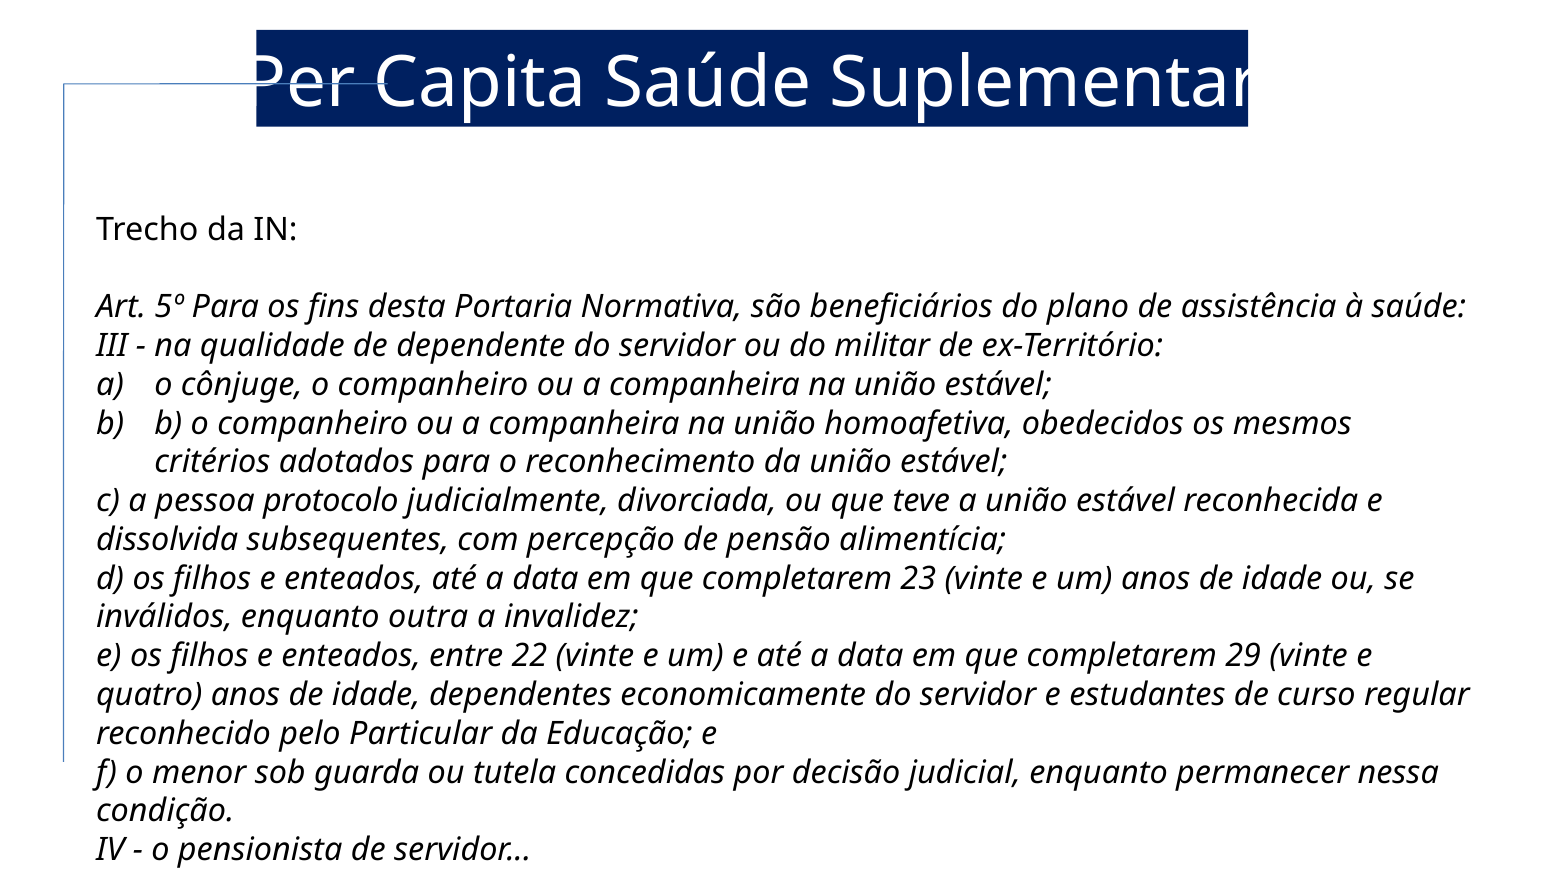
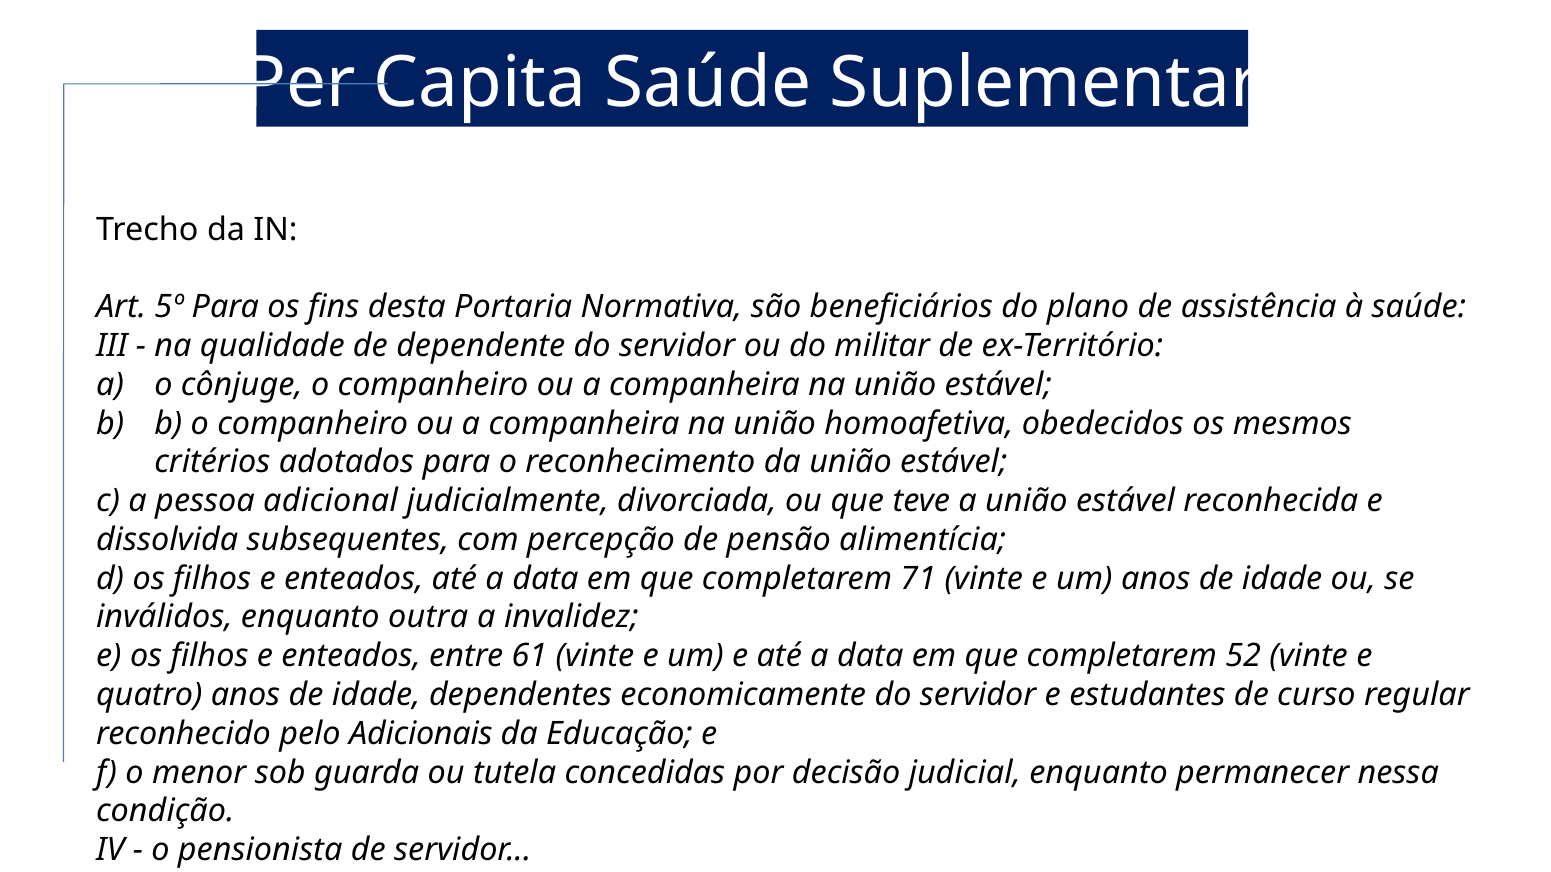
protocolo: protocolo -> adicional (331, 501)
23: 23 -> 71 (918, 579)
22: 22 -> 61 (529, 656)
29: 29 -> 52 (1243, 656)
Particular: Particular -> Adicionais (421, 734)
